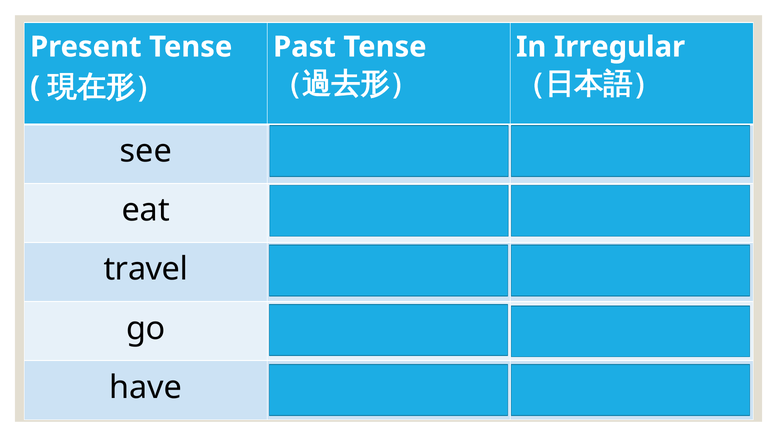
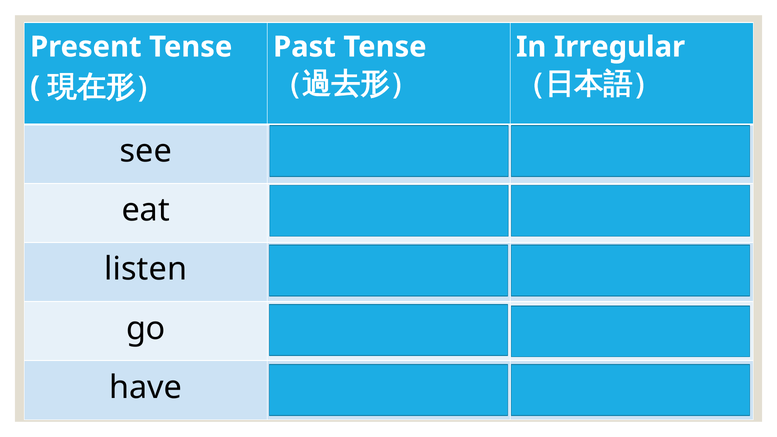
travel: travel -> listen (146, 269)
